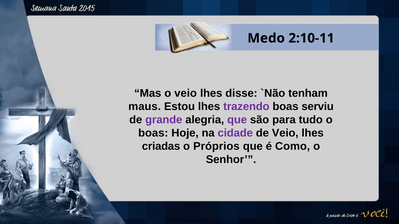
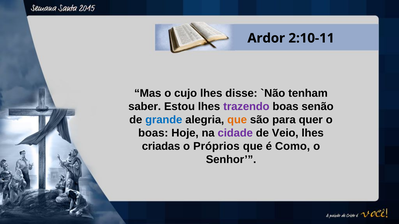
Medo: Medo -> Ardor (266, 38)
o veio: veio -> cujo (186, 93)
maus: maus -> saber (145, 107)
serviu: serviu -> senão (318, 107)
grande colour: purple -> blue (164, 120)
que colour: purple -> orange (237, 120)
tudo: tudo -> quer (311, 120)
